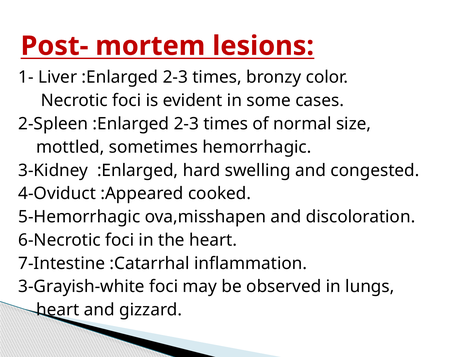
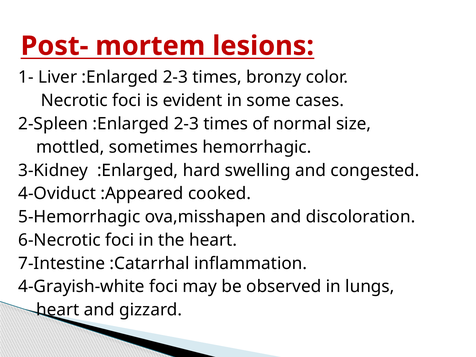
3-Grayish-white: 3-Grayish-white -> 4-Grayish-white (81, 287)
